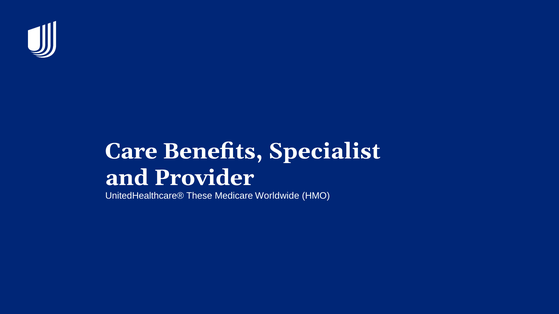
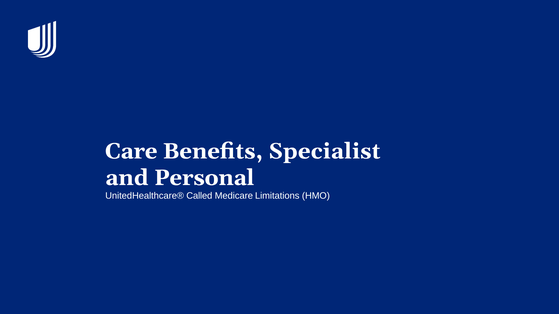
Provider: Provider -> Personal (204, 178)
These: These -> Called (199, 196)
Worldwide: Worldwide -> Limitations (277, 196)
